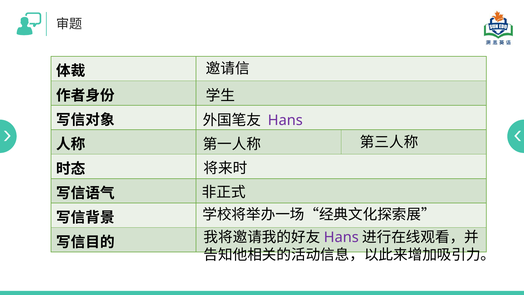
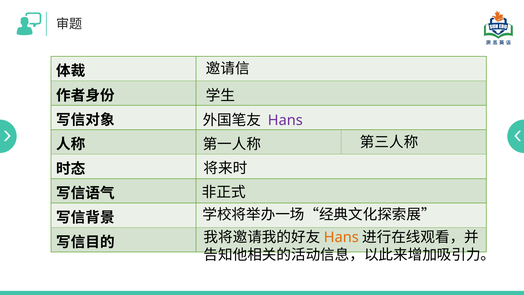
Hans colour: purple -> orange (341, 237)
